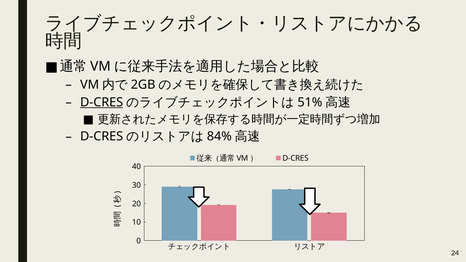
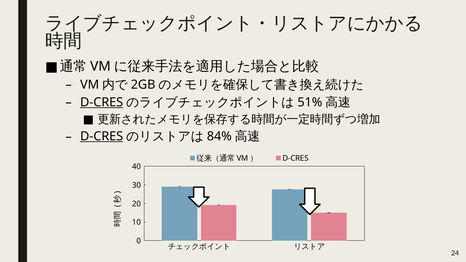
D-CRES underline: none -> present (102, 136)
